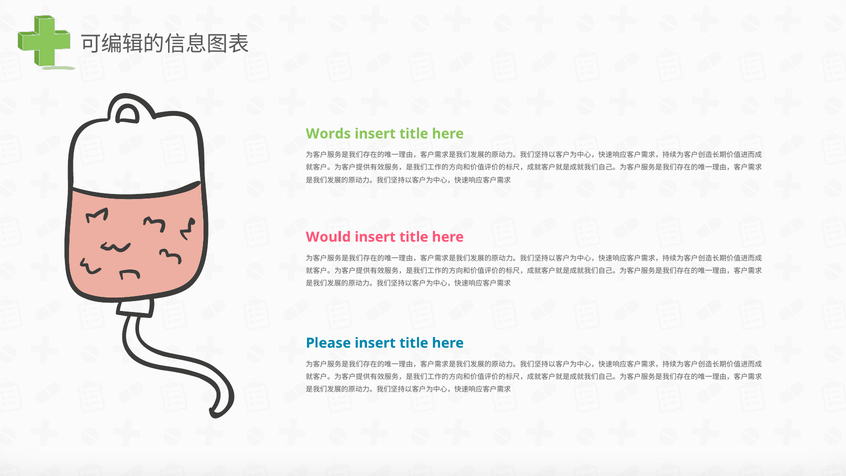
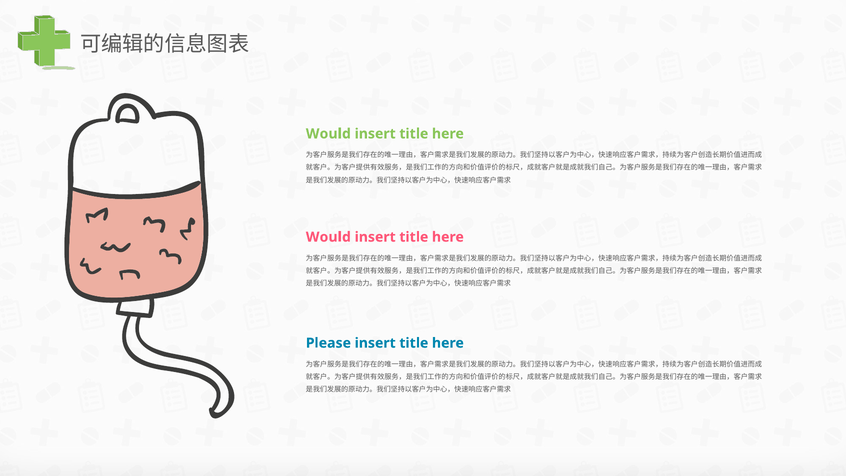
Words: Words -> Would (328, 134)
